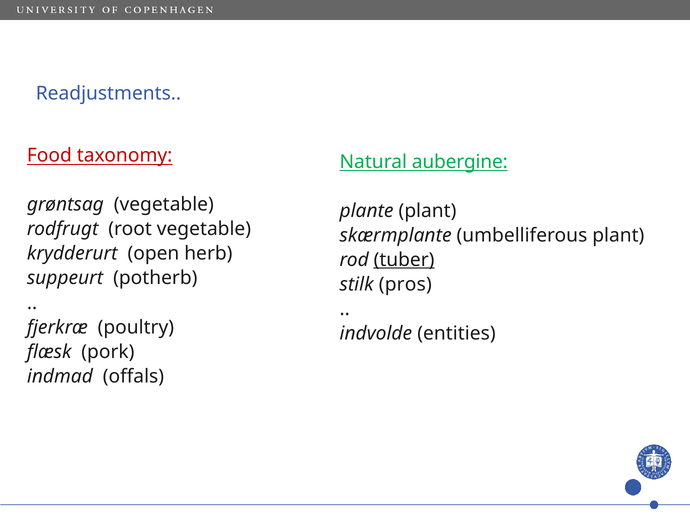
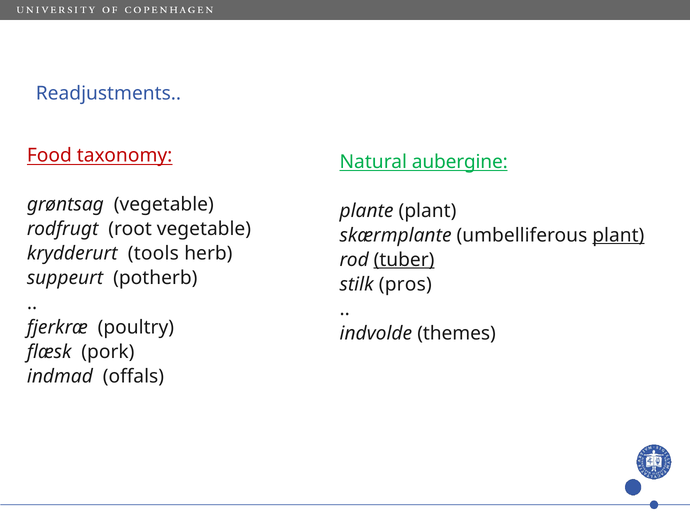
plant underline: none -> present (618, 235)
open: open -> tools (153, 254)
entities: entities -> themes (457, 334)
